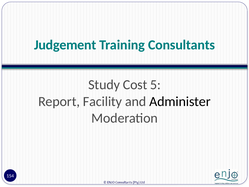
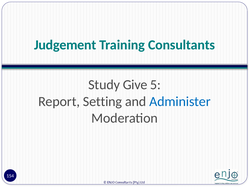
Cost: Cost -> Give (135, 85)
Facility: Facility -> Setting (103, 101)
Administer colour: black -> blue (180, 101)
